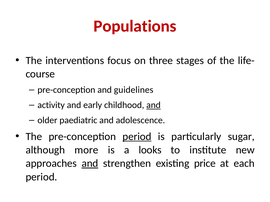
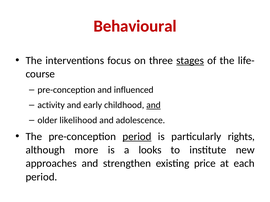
Populations: Populations -> Behavioural (135, 26)
stages underline: none -> present (190, 61)
guidelines: guidelines -> influenced (134, 90)
paediatric: paediatric -> likelihood (78, 121)
sugar: sugar -> rights (241, 137)
and underline: present -> none (90, 164)
